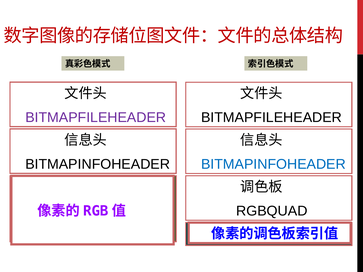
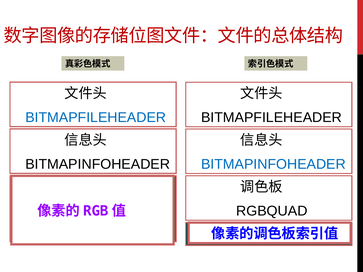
BITMAPFILEHEADER colour: purple -> blue (96, 118)
